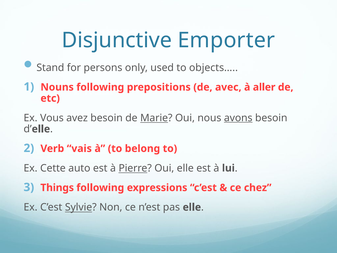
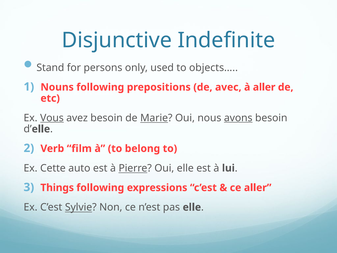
Emporter: Emporter -> Indefinite (226, 40)
Vous underline: none -> present (52, 118)
vais: vais -> film (79, 148)
ce chez: chez -> aller (258, 188)
